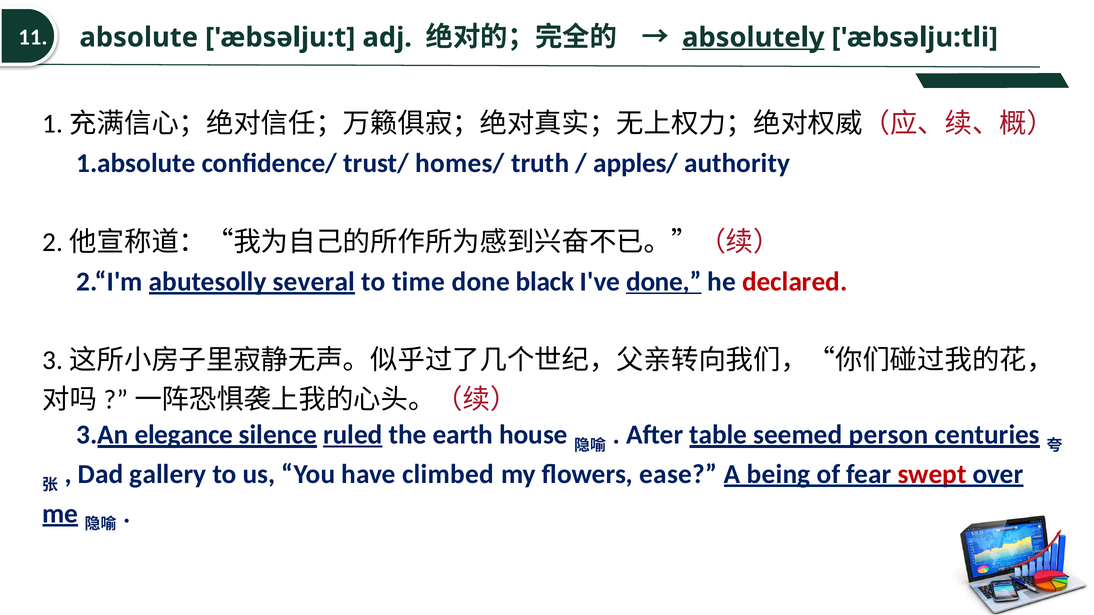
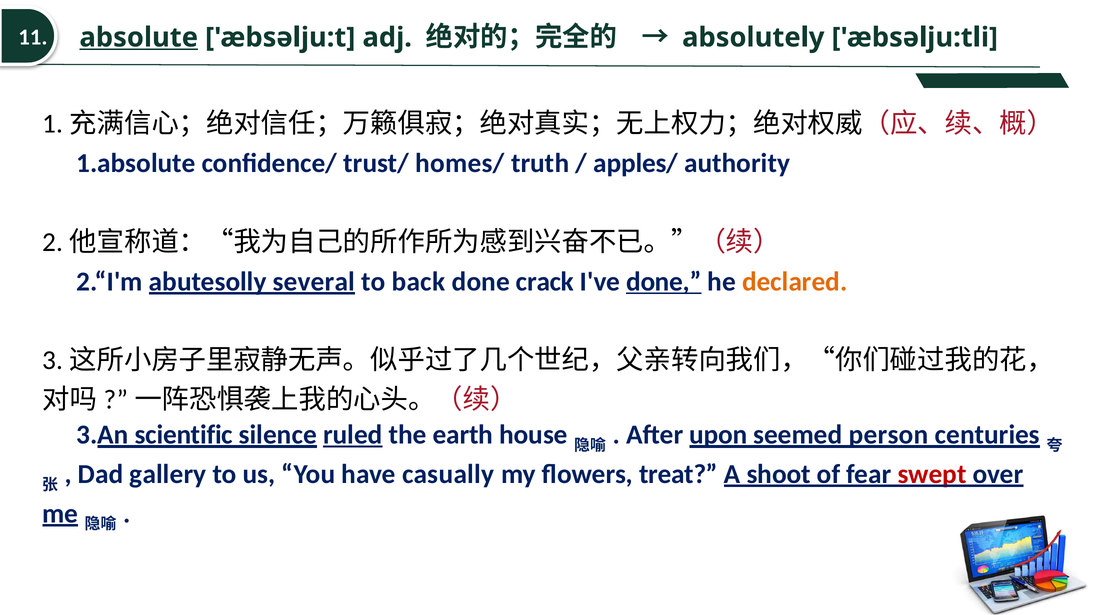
absolute underline: none -> present (139, 37)
absolutely underline: present -> none (753, 37)
time: time -> back (419, 282)
black: black -> crack (545, 282)
declared colour: red -> orange (795, 282)
elegance: elegance -> scientific (184, 435)
table: table -> upon (718, 435)
climbed: climbed -> casually (448, 474)
ease: ease -> treat (678, 474)
being: being -> shoot (779, 474)
